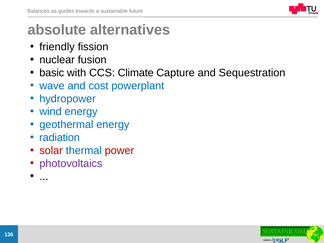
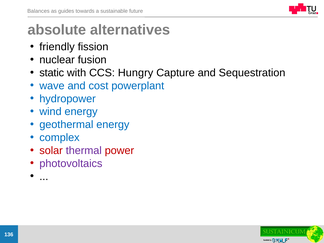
basic: basic -> static (52, 73)
Climate: Climate -> Hungry (136, 73)
radiation: radiation -> complex (59, 138)
thermal colour: blue -> purple (84, 151)
